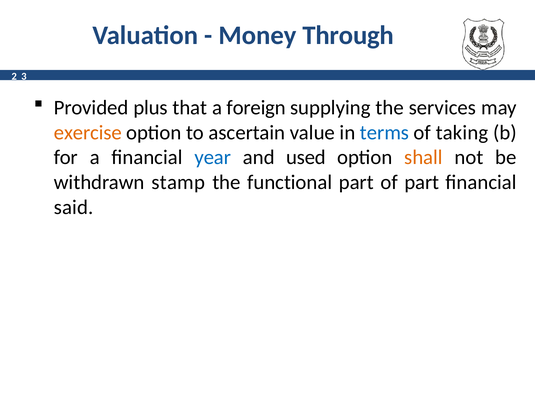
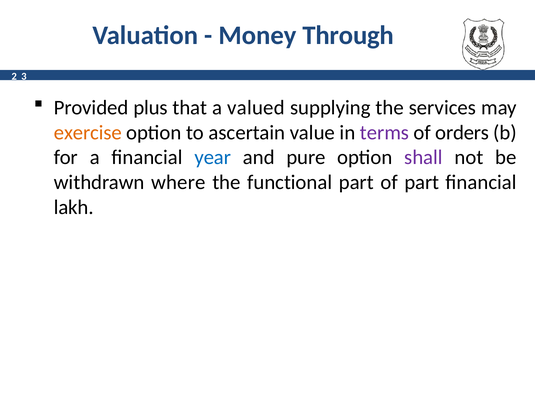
foreign: foreign -> valued (256, 108)
terms colour: blue -> purple (385, 133)
taking: taking -> orders (462, 133)
used: used -> pure (306, 157)
shall colour: orange -> purple (423, 157)
stamp: stamp -> where (178, 182)
said: said -> lakh (74, 207)
